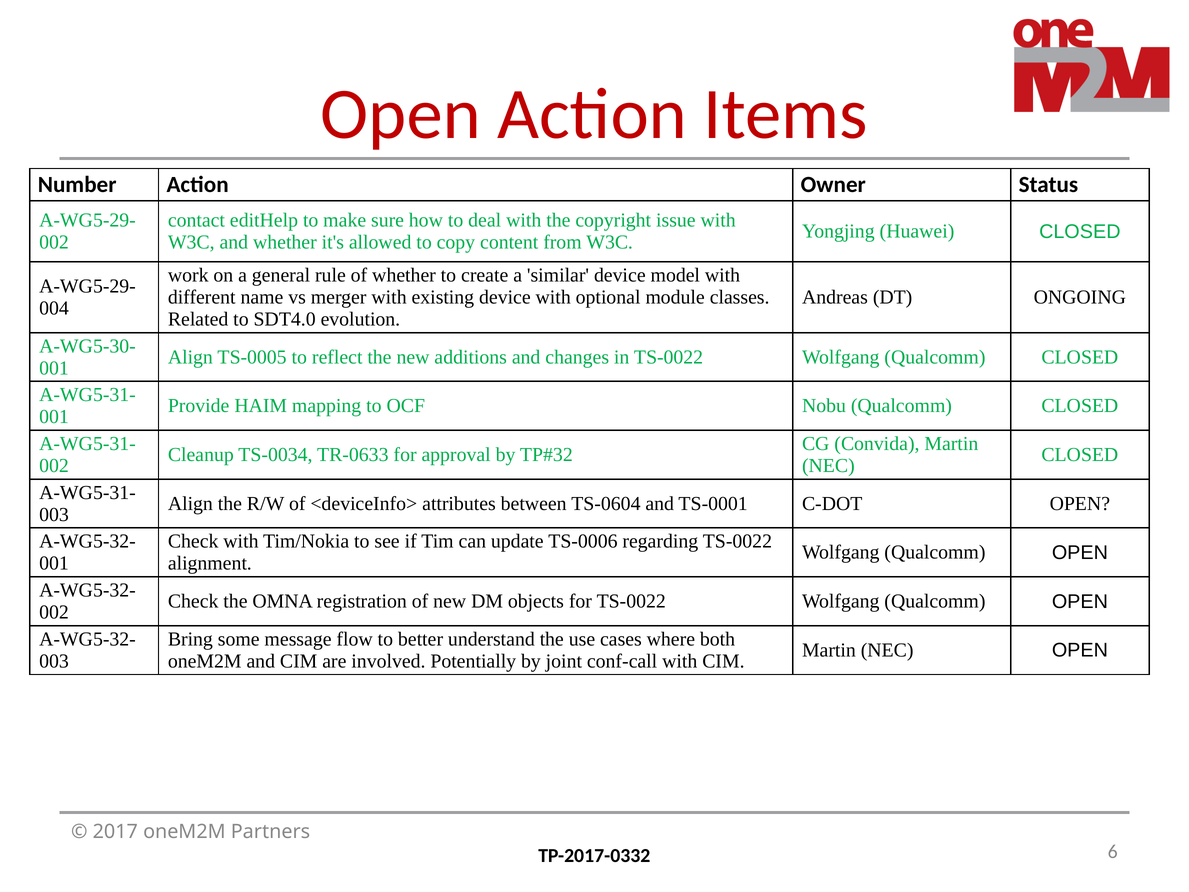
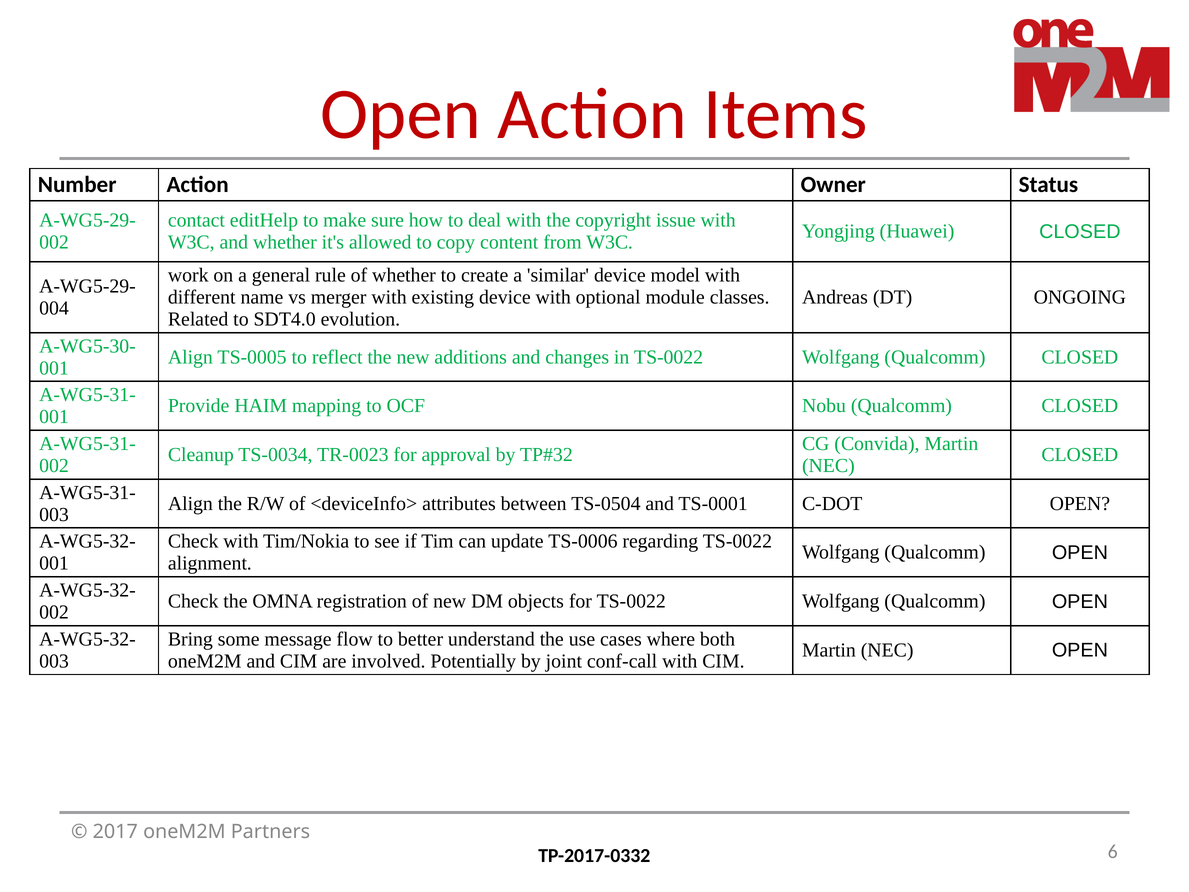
TR-0633: TR-0633 -> TR-0023 (353, 455)
TS-0604: TS-0604 -> TS-0504 (606, 503)
